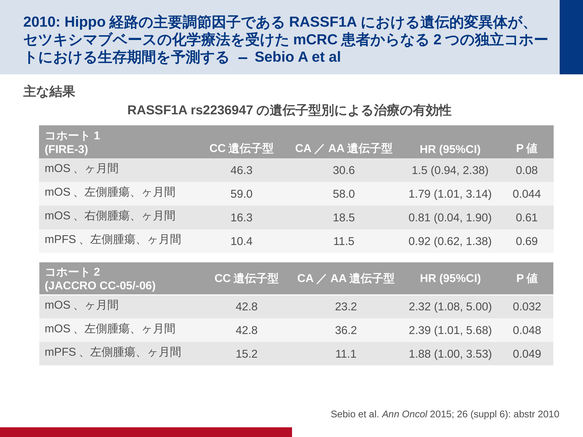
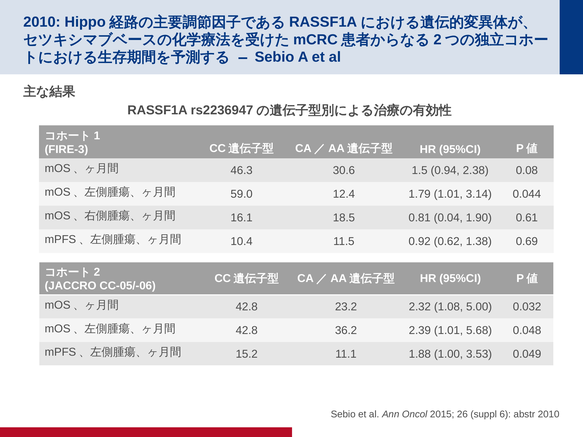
58.0: 58.0 -> 12.4 (344, 194)
16.3: 16.3 -> 16.1 (242, 218)
